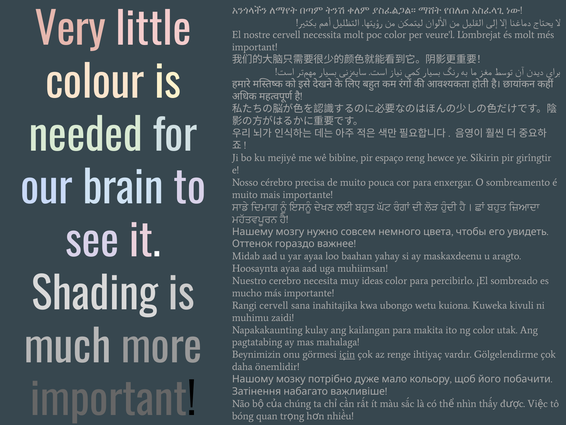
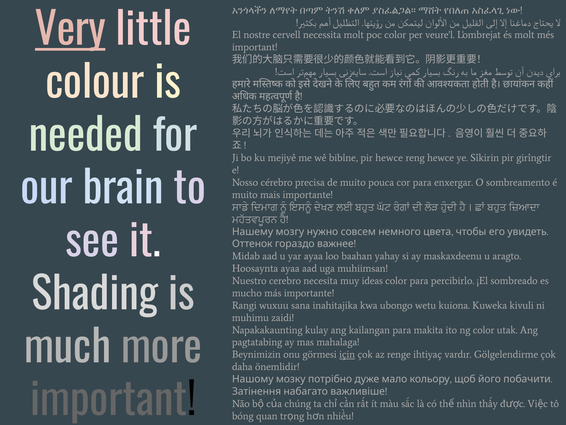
Very underline: none -> present (70, 30)
pir espaço: espaço -> hewce (389, 158)
Rangi cervell: cervell -> wuxuu (274, 305)
